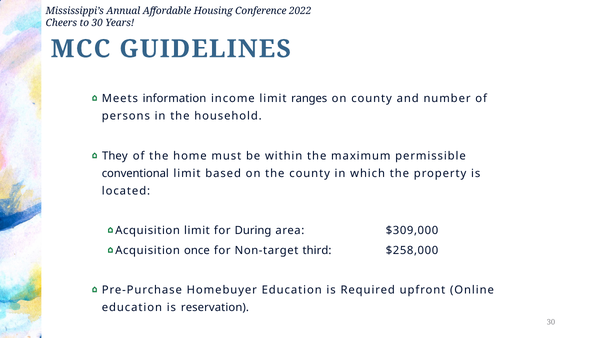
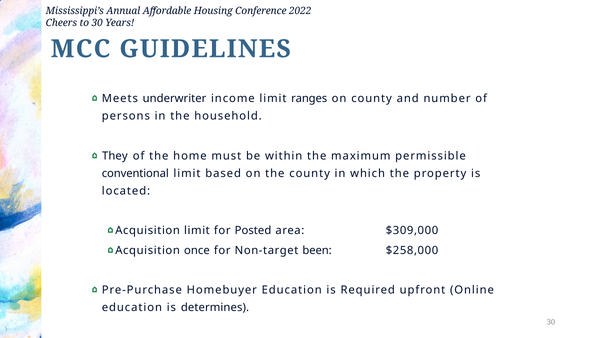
information: information -> underwriter (175, 99)
During: During -> Posted (253, 231)
third: third -> been (317, 251)
reservation: reservation -> determines (215, 308)
